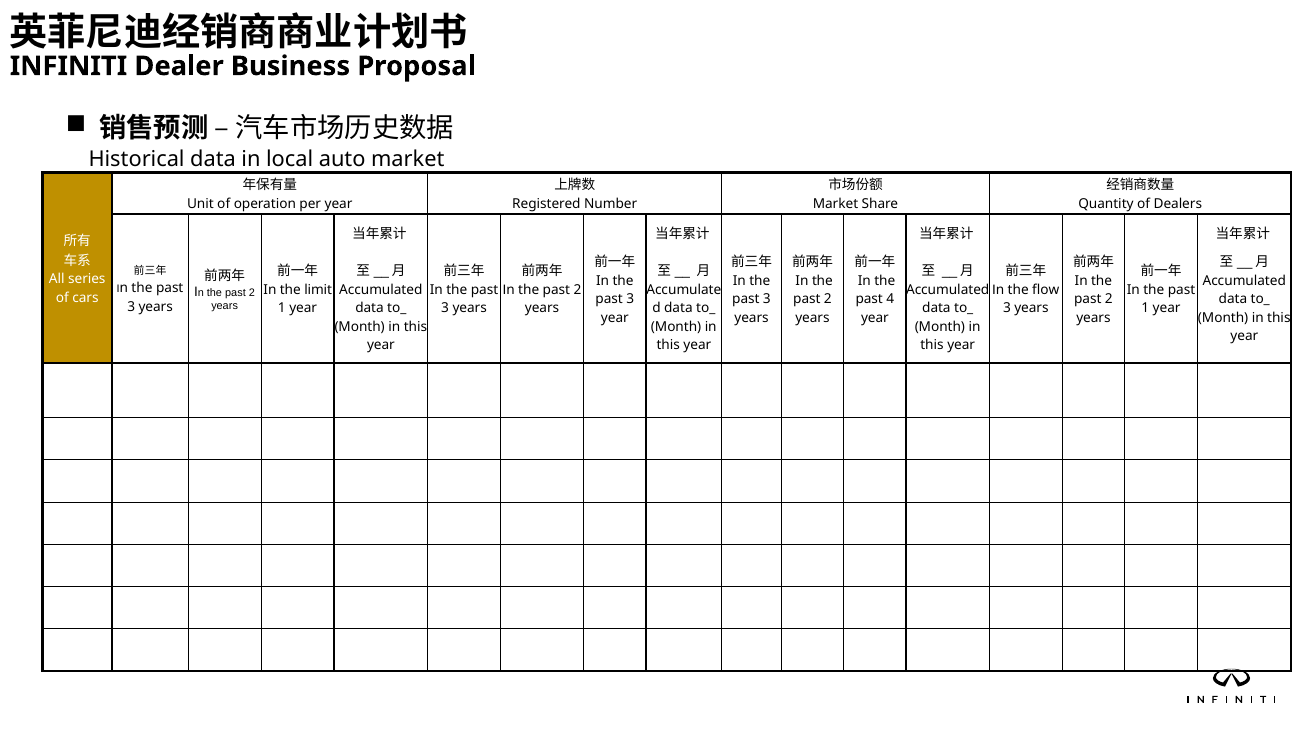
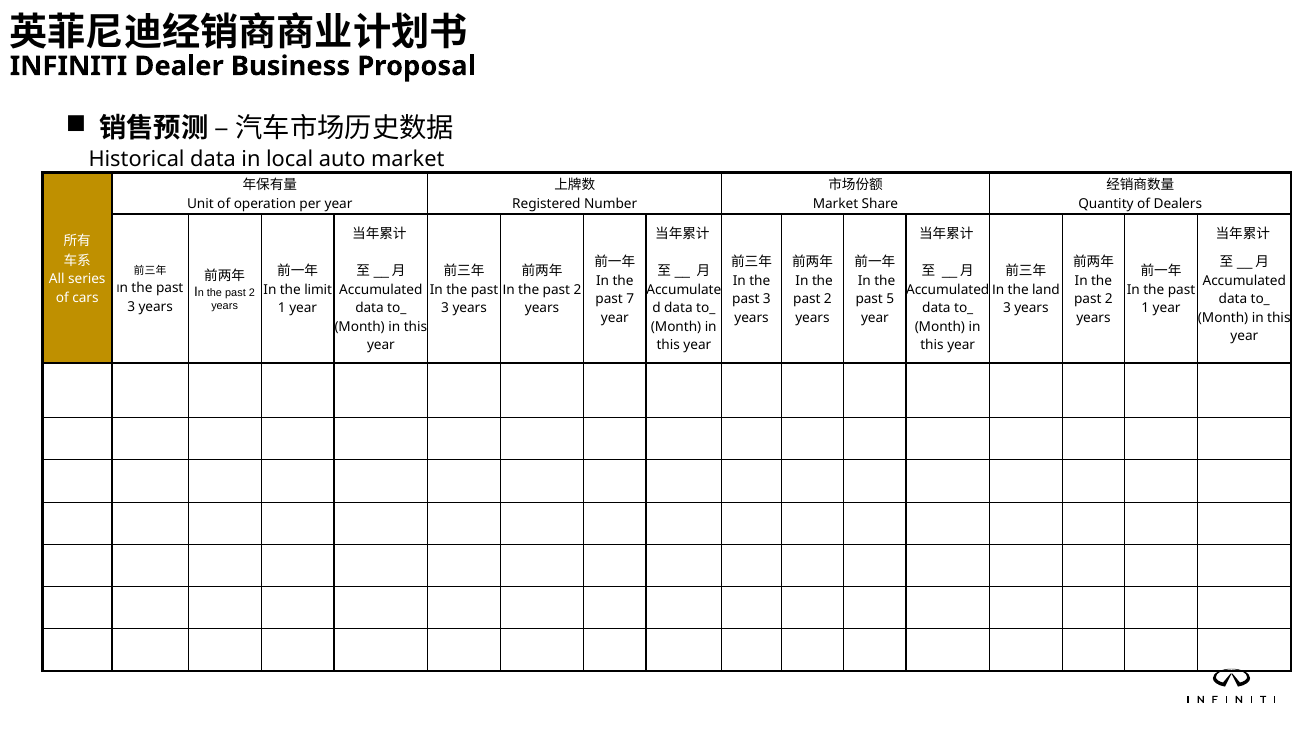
flow: flow -> land (1046, 290)
3: 3 -> 7 (630, 299)
4: 4 -> 5 (890, 299)
